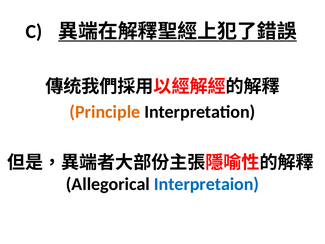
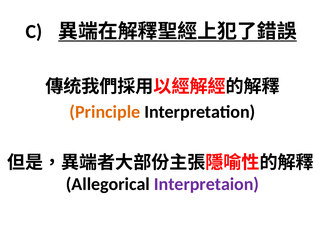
Interpretaion colour: blue -> purple (207, 184)
